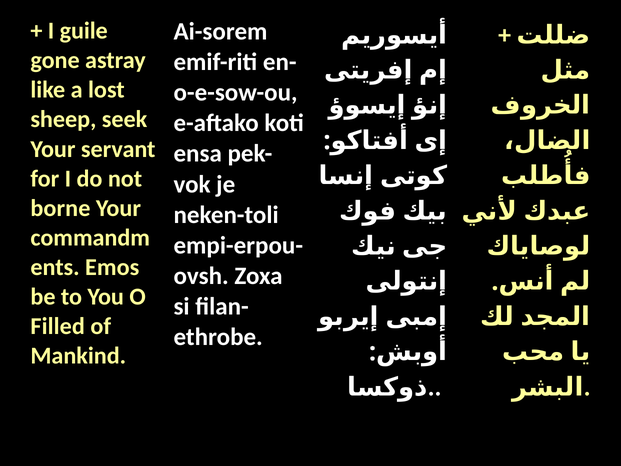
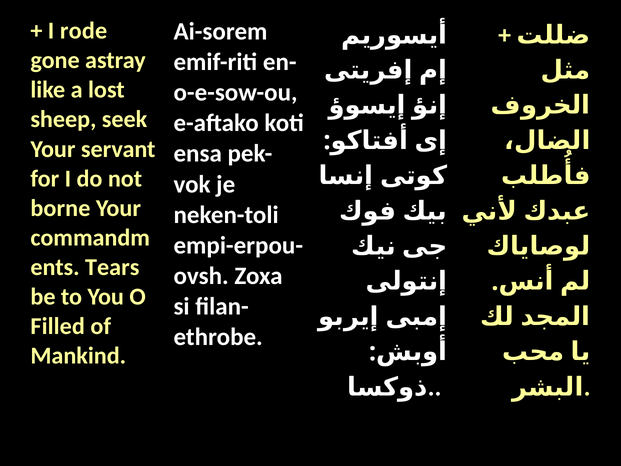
guile: guile -> rode (84, 31)
Emos: Emos -> Tears (112, 267)
